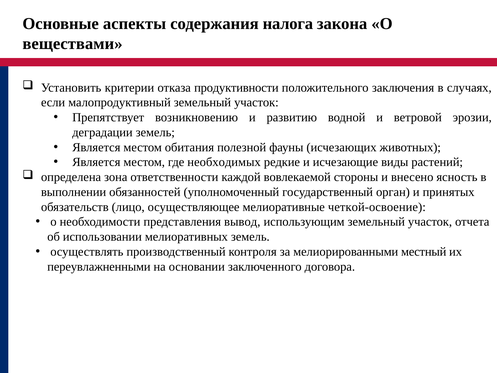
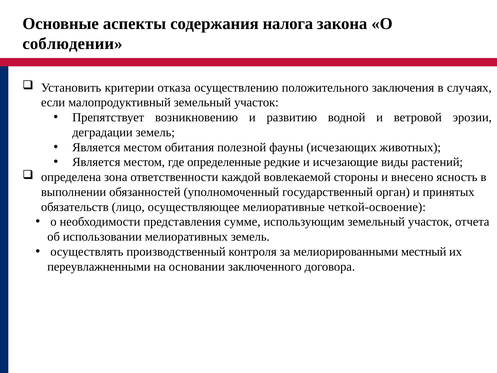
веществами: веществами -> соблюдении (72, 44)
продуктивности: продуктивности -> осуществлению (236, 88)
необходимых: необходимых -> определенные (224, 162)
вывод: вывод -> сумме (242, 222)
